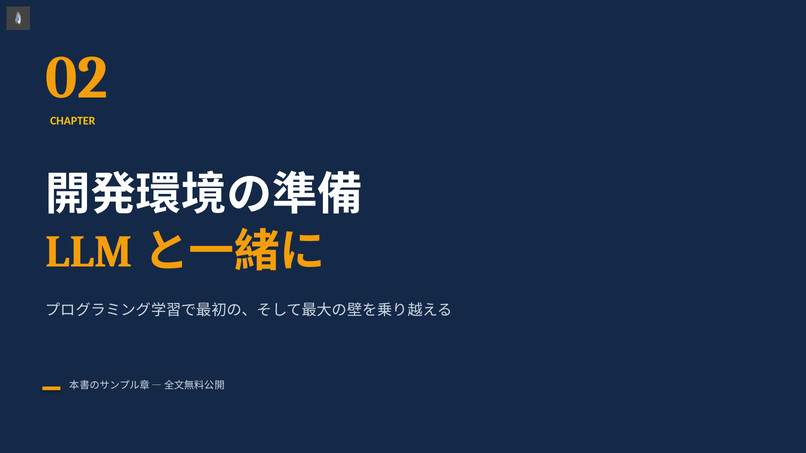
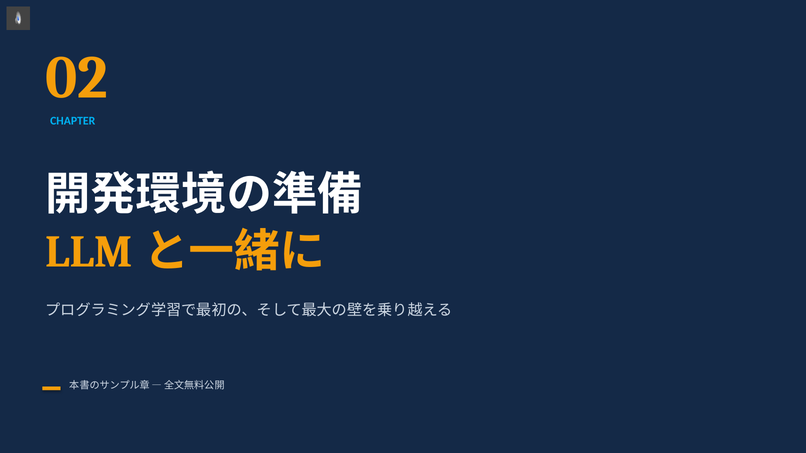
CHAPTER colour: yellow -> light blue (73, 121)
